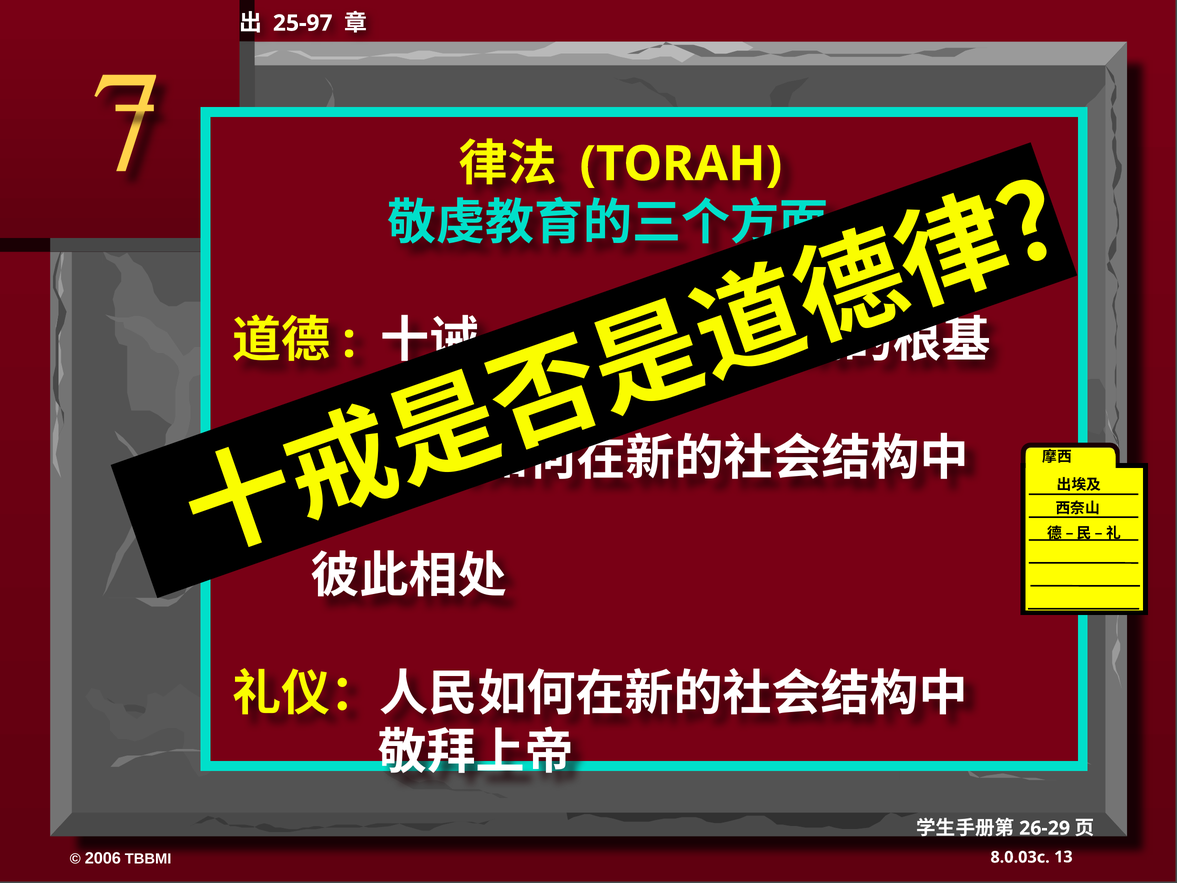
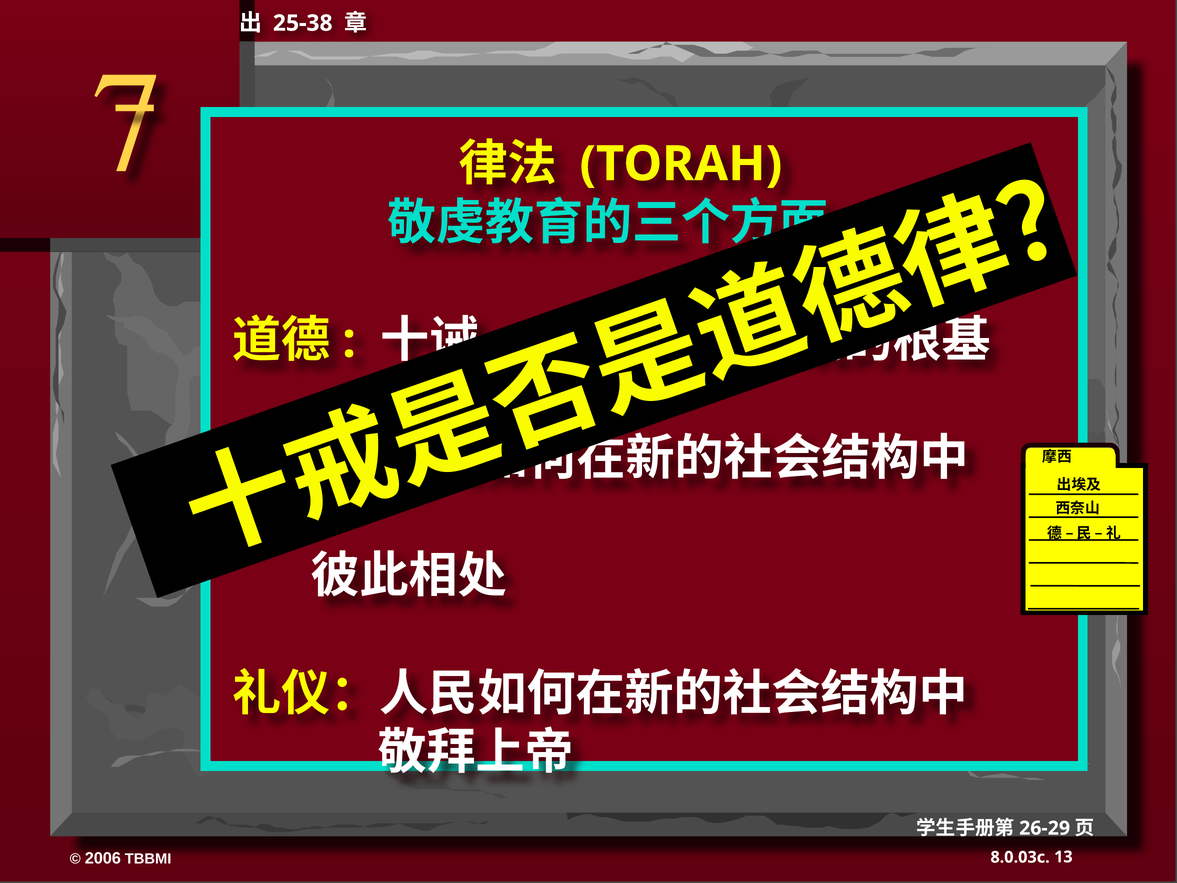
25-97: 25-97 -> 25-38 (303, 23)
